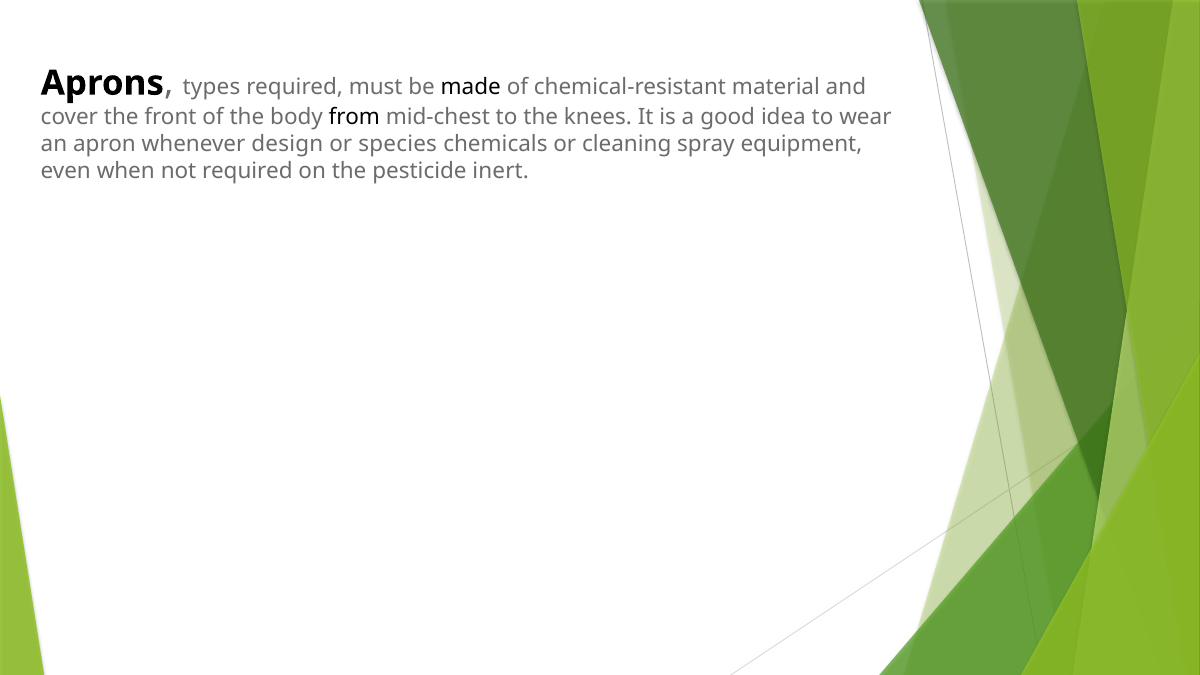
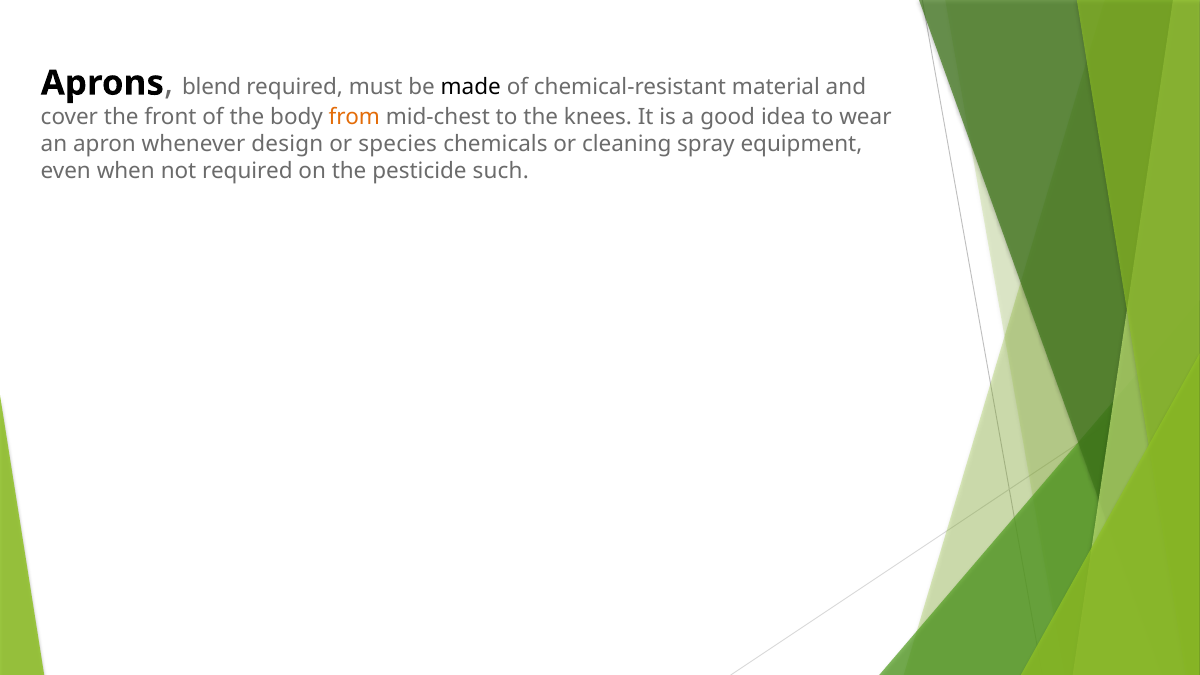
types: types -> blend (212, 87)
from colour: black -> orange (354, 117)
inert: inert -> such (501, 171)
